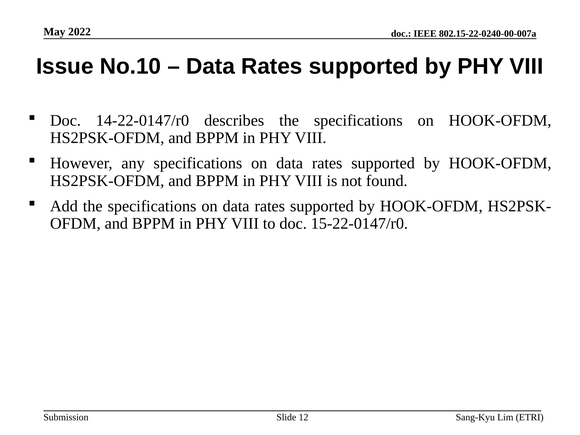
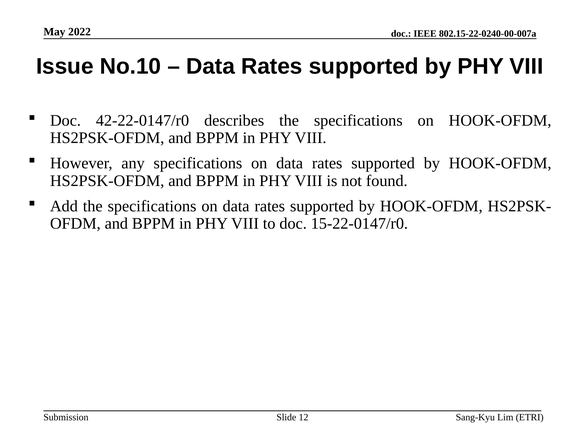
14-22-0147/r0: 14-22-0147/r0 -> 42-22-0147/r0 (143, 120)
